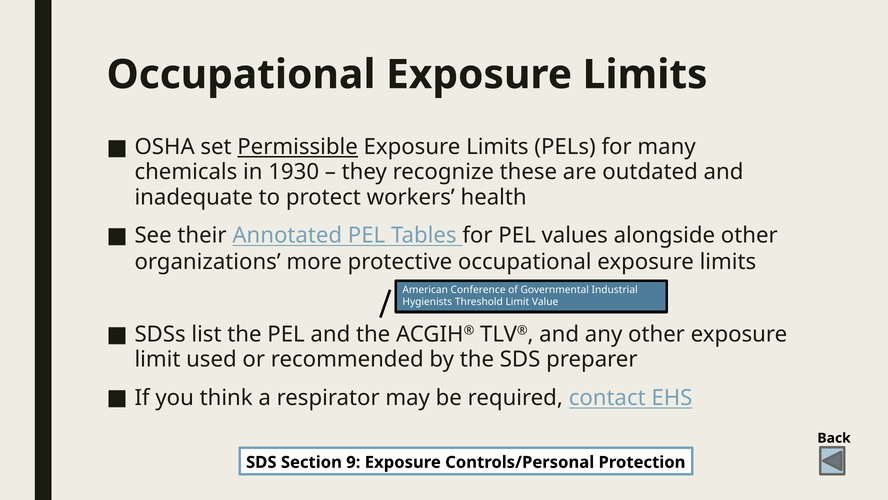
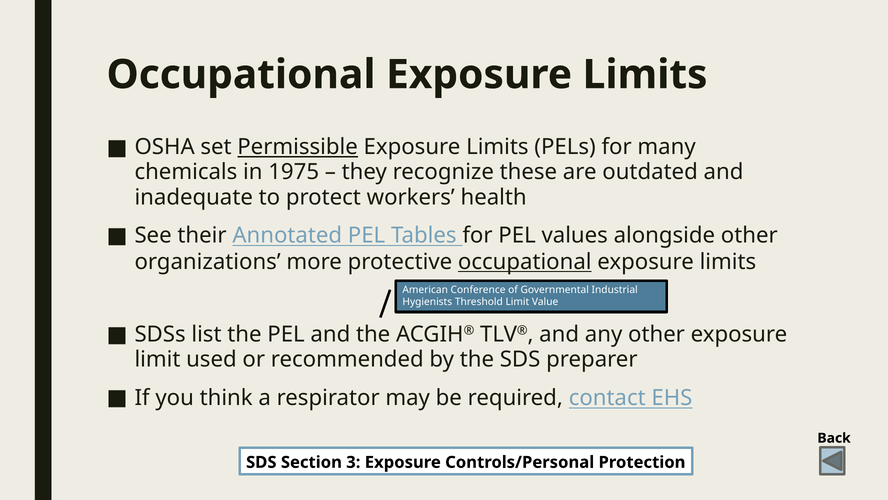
1930: 1930 -> 1975 (294, 172)
occupational underline: none -> present (525, 262)
9: 9 -> 3 (353, 462)
